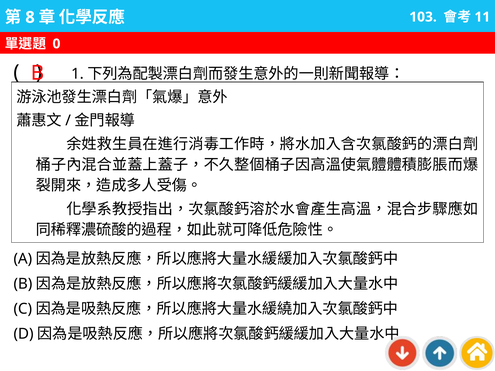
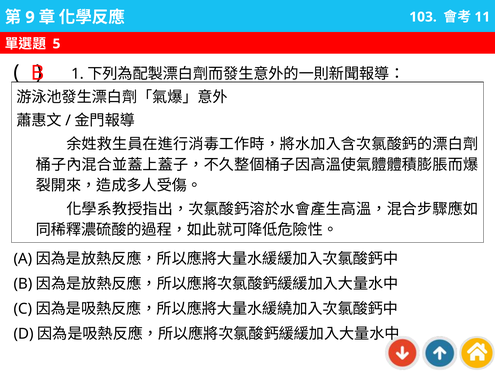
8: 8 -> 9 (30, 17)
0: 0 -> 5 (56, 44)
